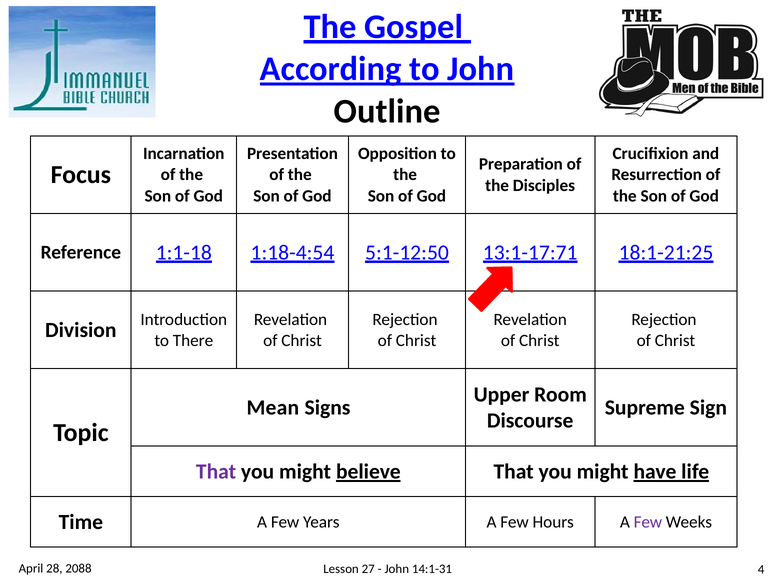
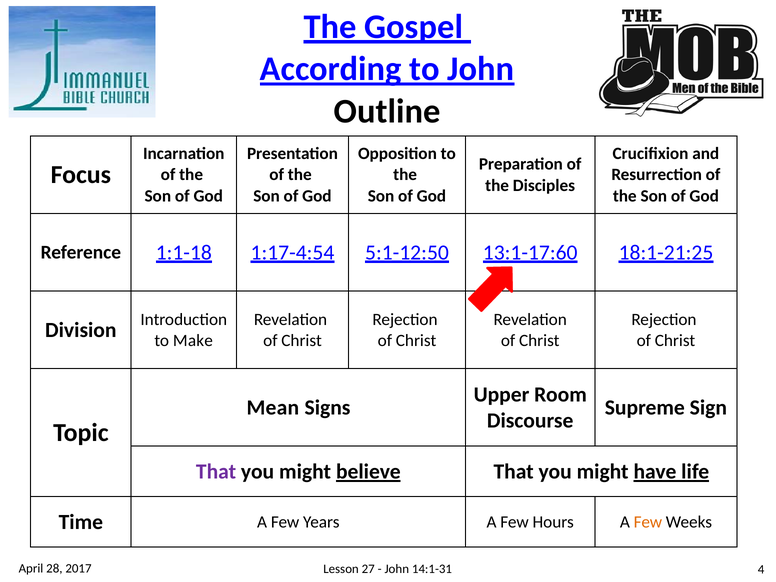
1:18-4:54: 1:18-4:54 -> 1:17-4:54 (292, 252)
13:1-17:71: 13:1-17:71 -> 13:1-17:60 (530, 252)
There: There -> Make (193, 341)
Few colour: purple -> orange (648, 522)
2088: 2088 -> 2017 (78, 568)
